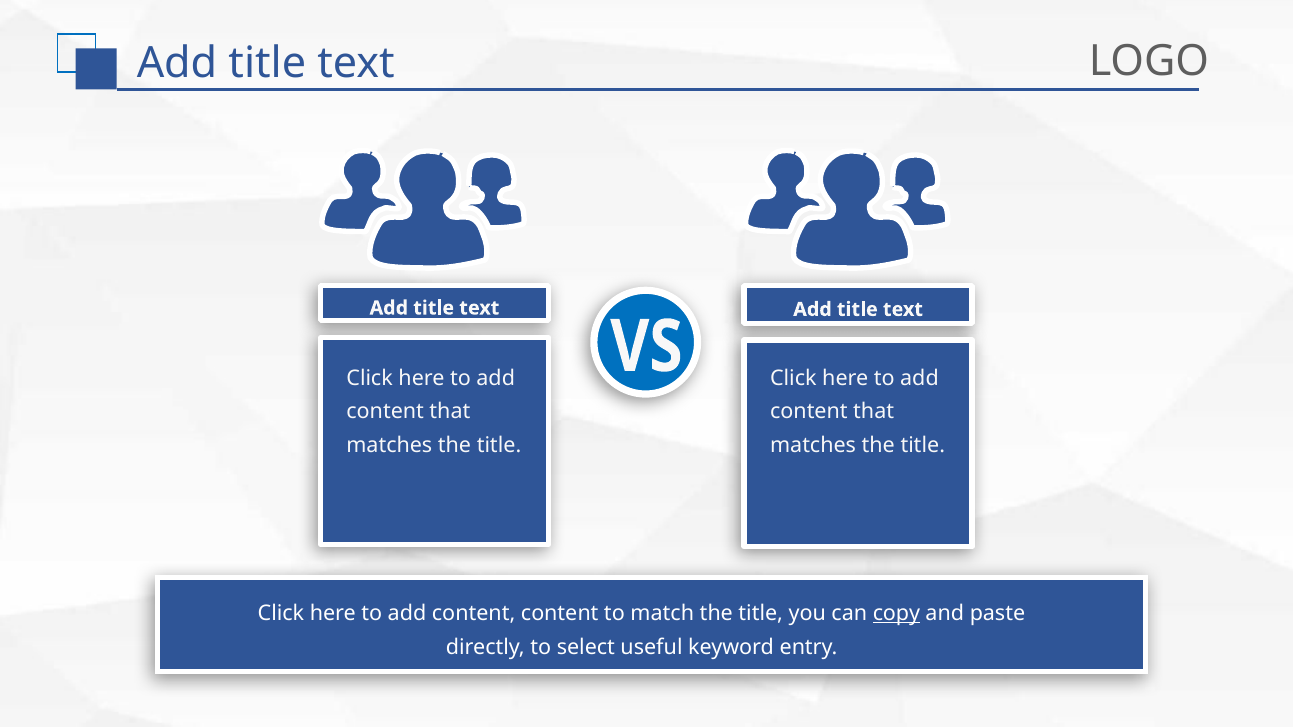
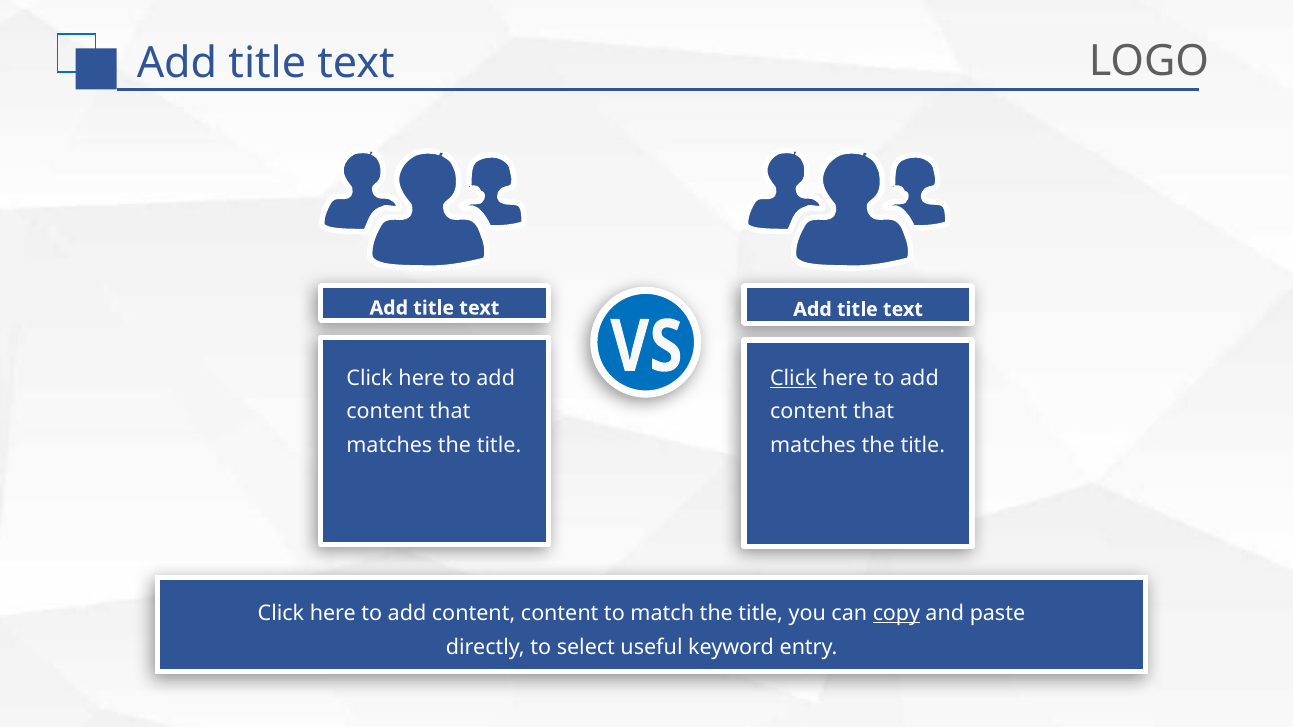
Click underline: none -> present (793, 378)
